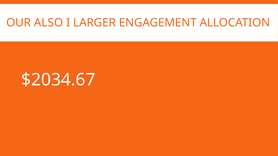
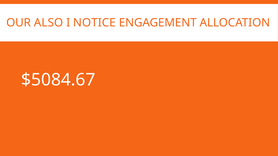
LARGER: LARGER -> NOTICE (94, 23)
$2034.67: $2034.67 -> $5084.67 (58, 80)
